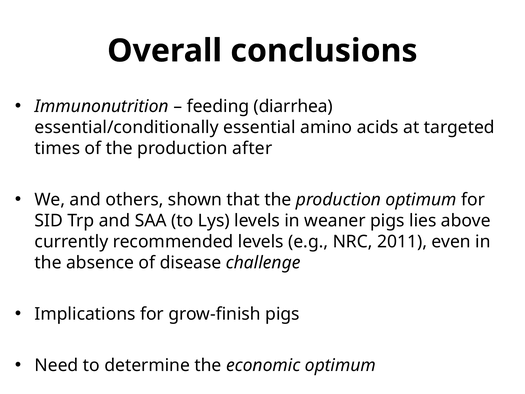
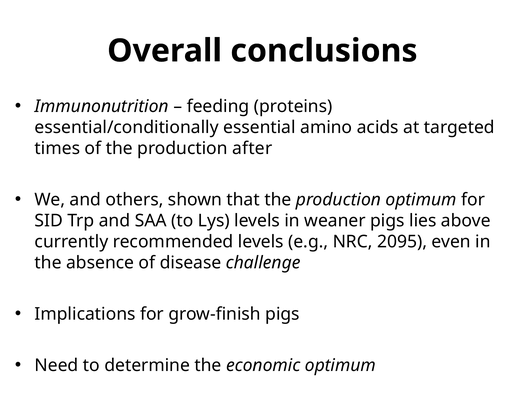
diarrhea: diarrhea -> proteins (293, 106)
2011: 2011 -> 2095 (402, 242)
